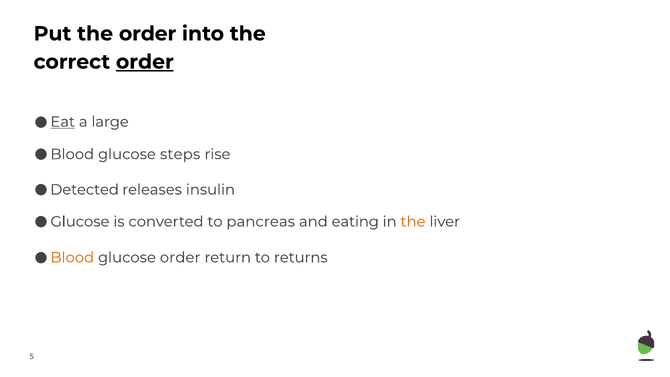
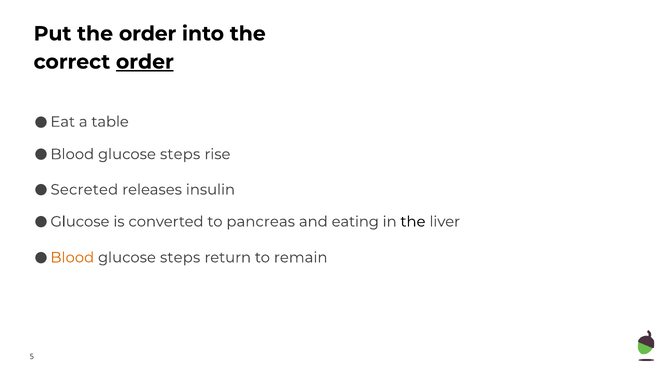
Eat underline: present -> none (63, 122)
large: large -> table (110, 122)
Detected: Detected -> Secreted (84, 190)
the colour: orange -> black (413, 222)
order: order -> steps (180, 257)
returns: returns -> remain (301, 257)
